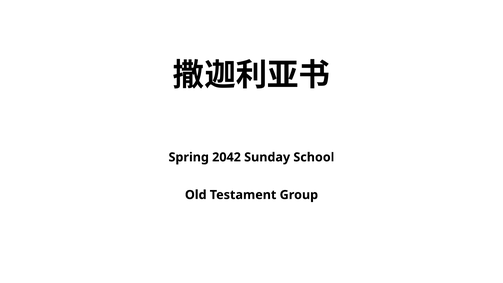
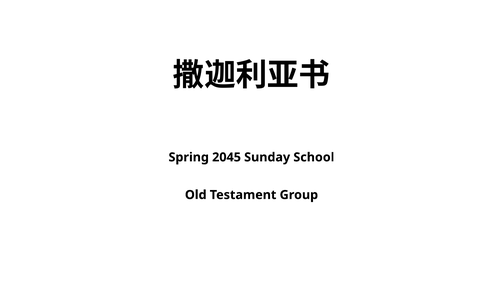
2042: 2042 -> 2045 (227, 157)
